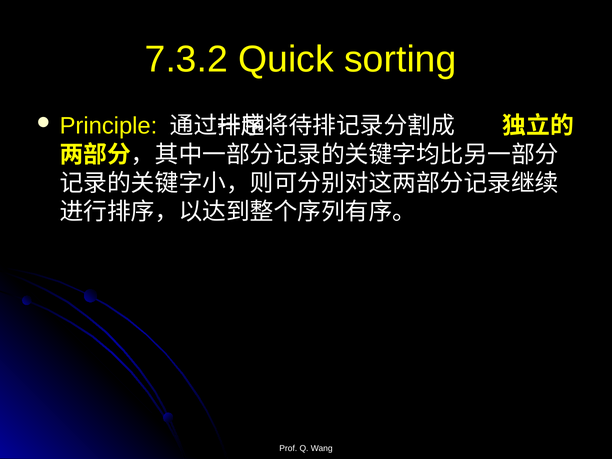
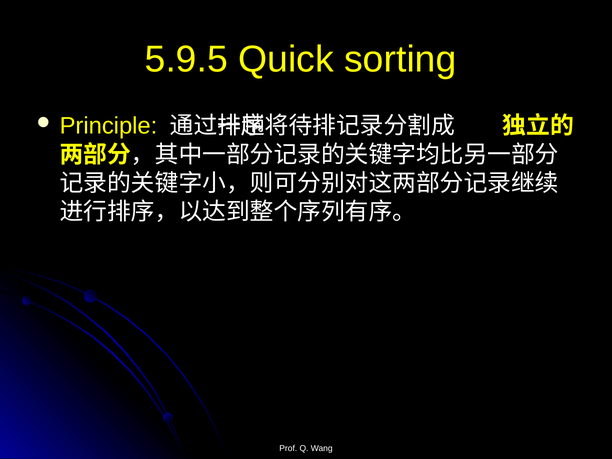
7.3.2: 7.3.2 -> 5.9.5 (186, 59)
